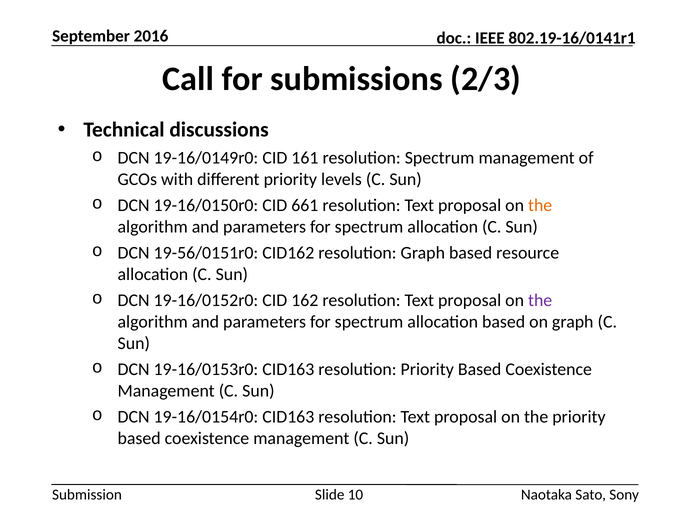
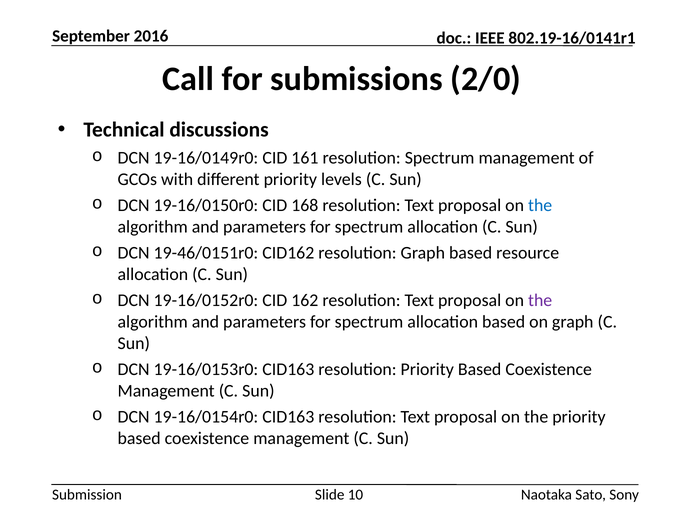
2/3: 2/3 -> 2/0 (486, 79)
661: 661 -> 168 (305, 205)
the colour: orange -> blue (540, 205)
19-56/0151r0: 19-56/0151r0 -> 19-46/0151r0 (206, 253)
